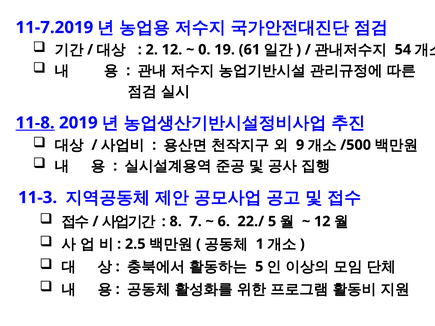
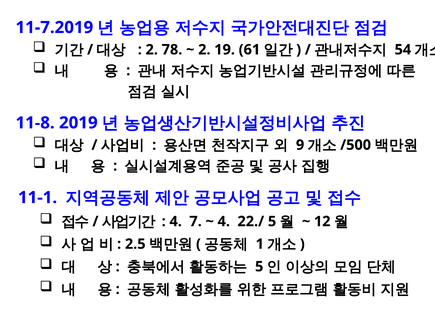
2 12: 12 -> 78 (172, 50)
0: 0 -> 2 (204, 50)
11-8 underline: present -> none (35, 123)
11-3: 11-3 -> 11-1 (38, 198)
8: 8 -> 4 (176, 222)
6: 6 -> 4 (224, 222)
